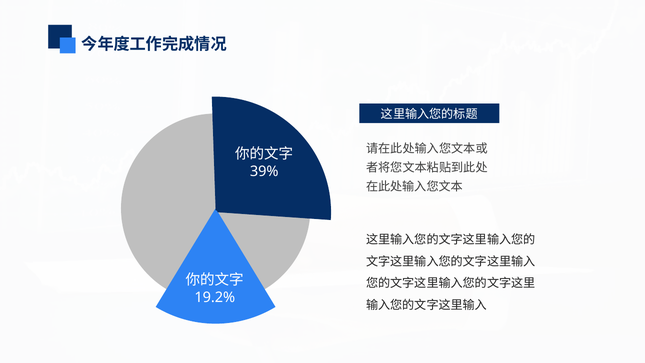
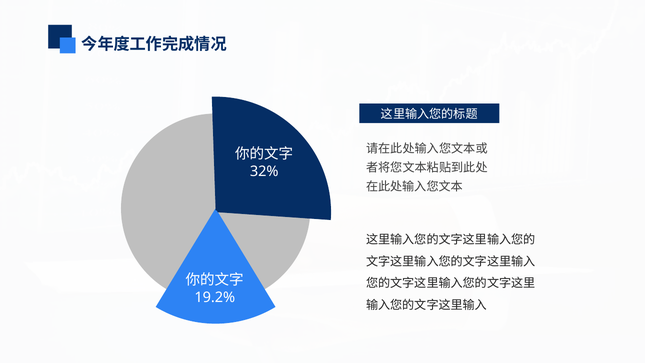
39%: 39% -> 32% (264, 171)
